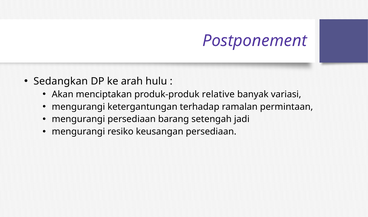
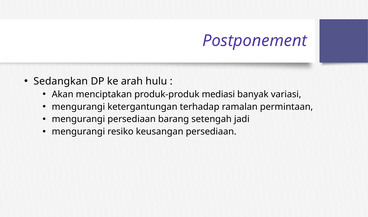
relative: relative -> mediasi (218, 94)
